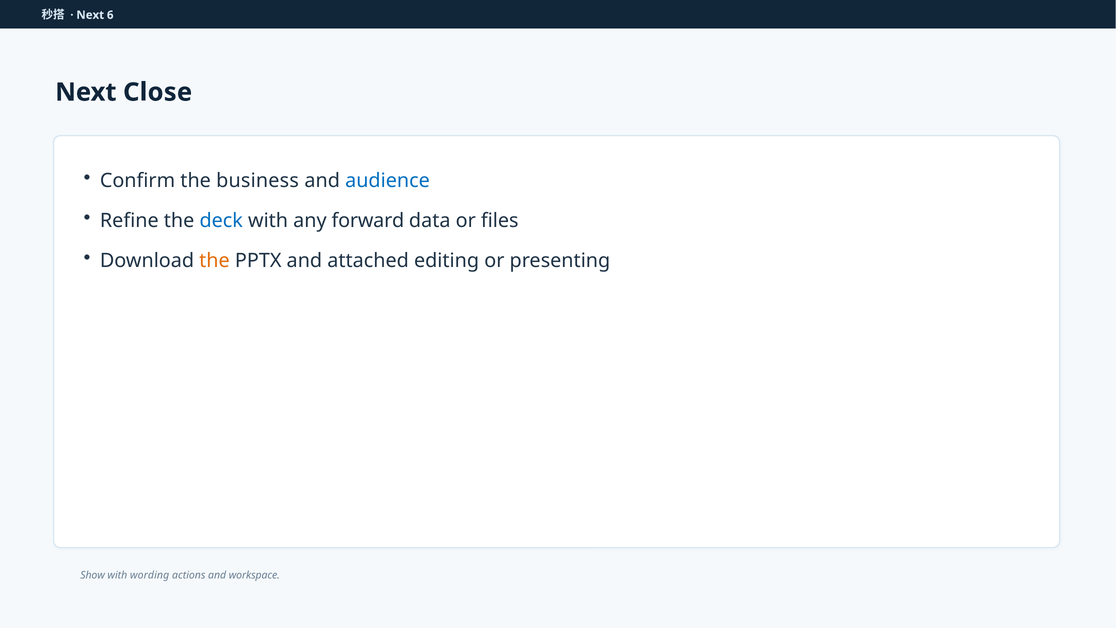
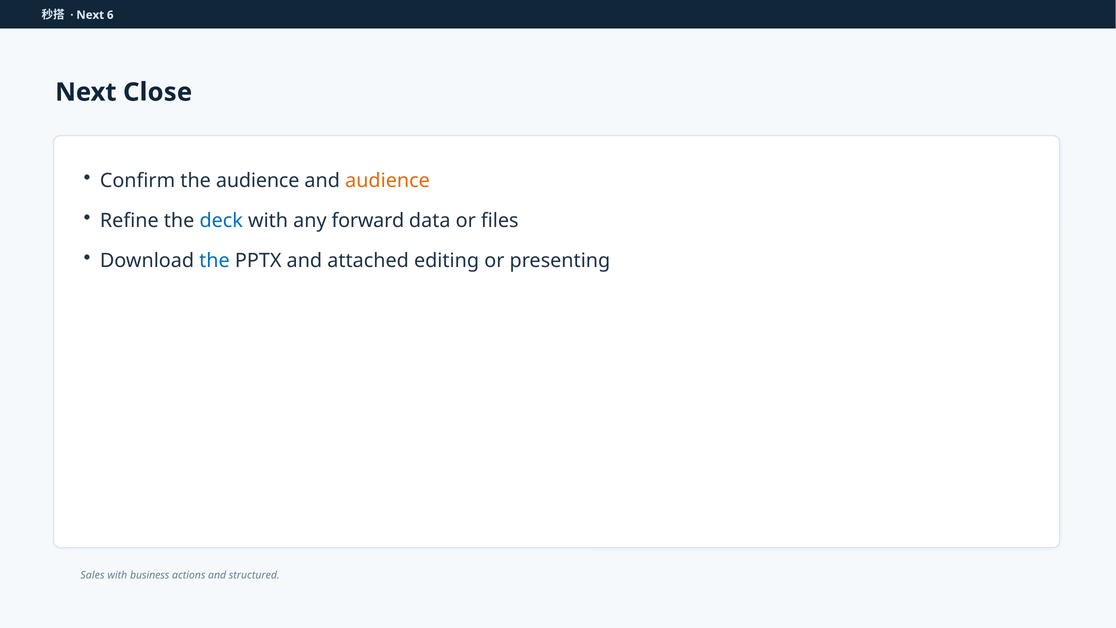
the business: business -> audience (258, 181)
audience colour: blue -> orange (387, 181)
the colour: orange -> blue (214, 261)
Show: Show -> Sales (93, 575)
wording: wording -> business (150, 575)
workspace: workspace -> structured (254, 575)
